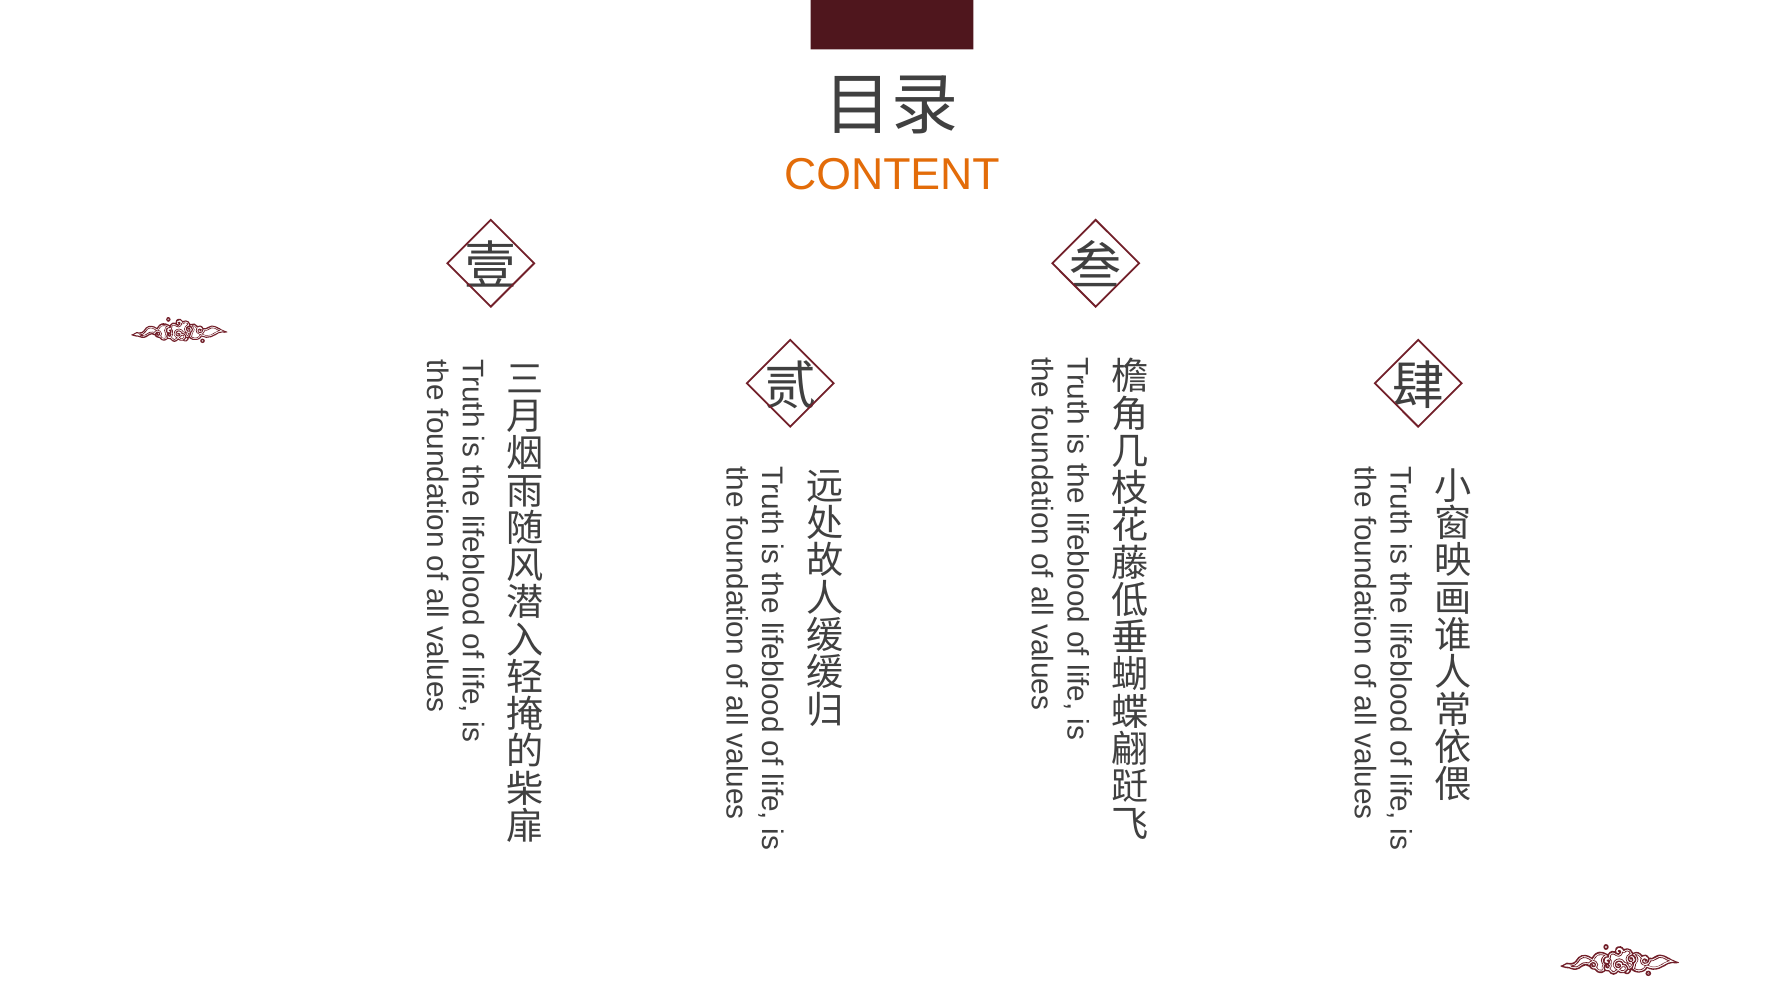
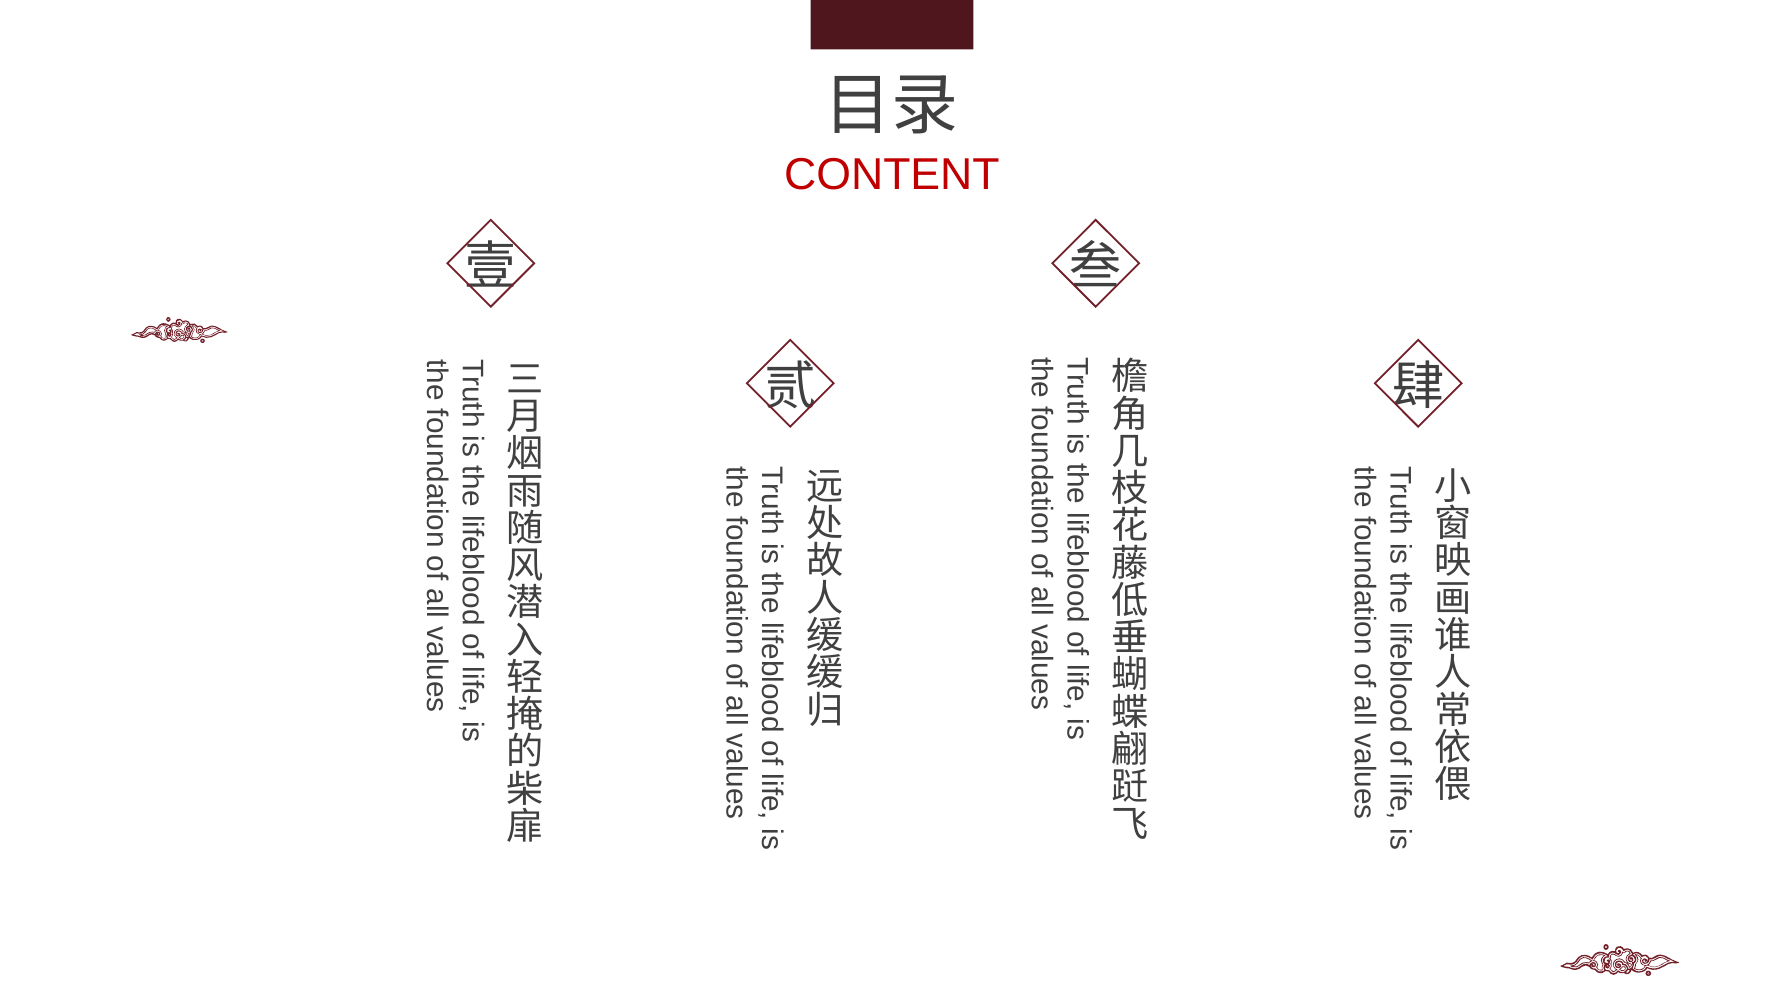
CONTENT colour: orange -> red (892, 175)
